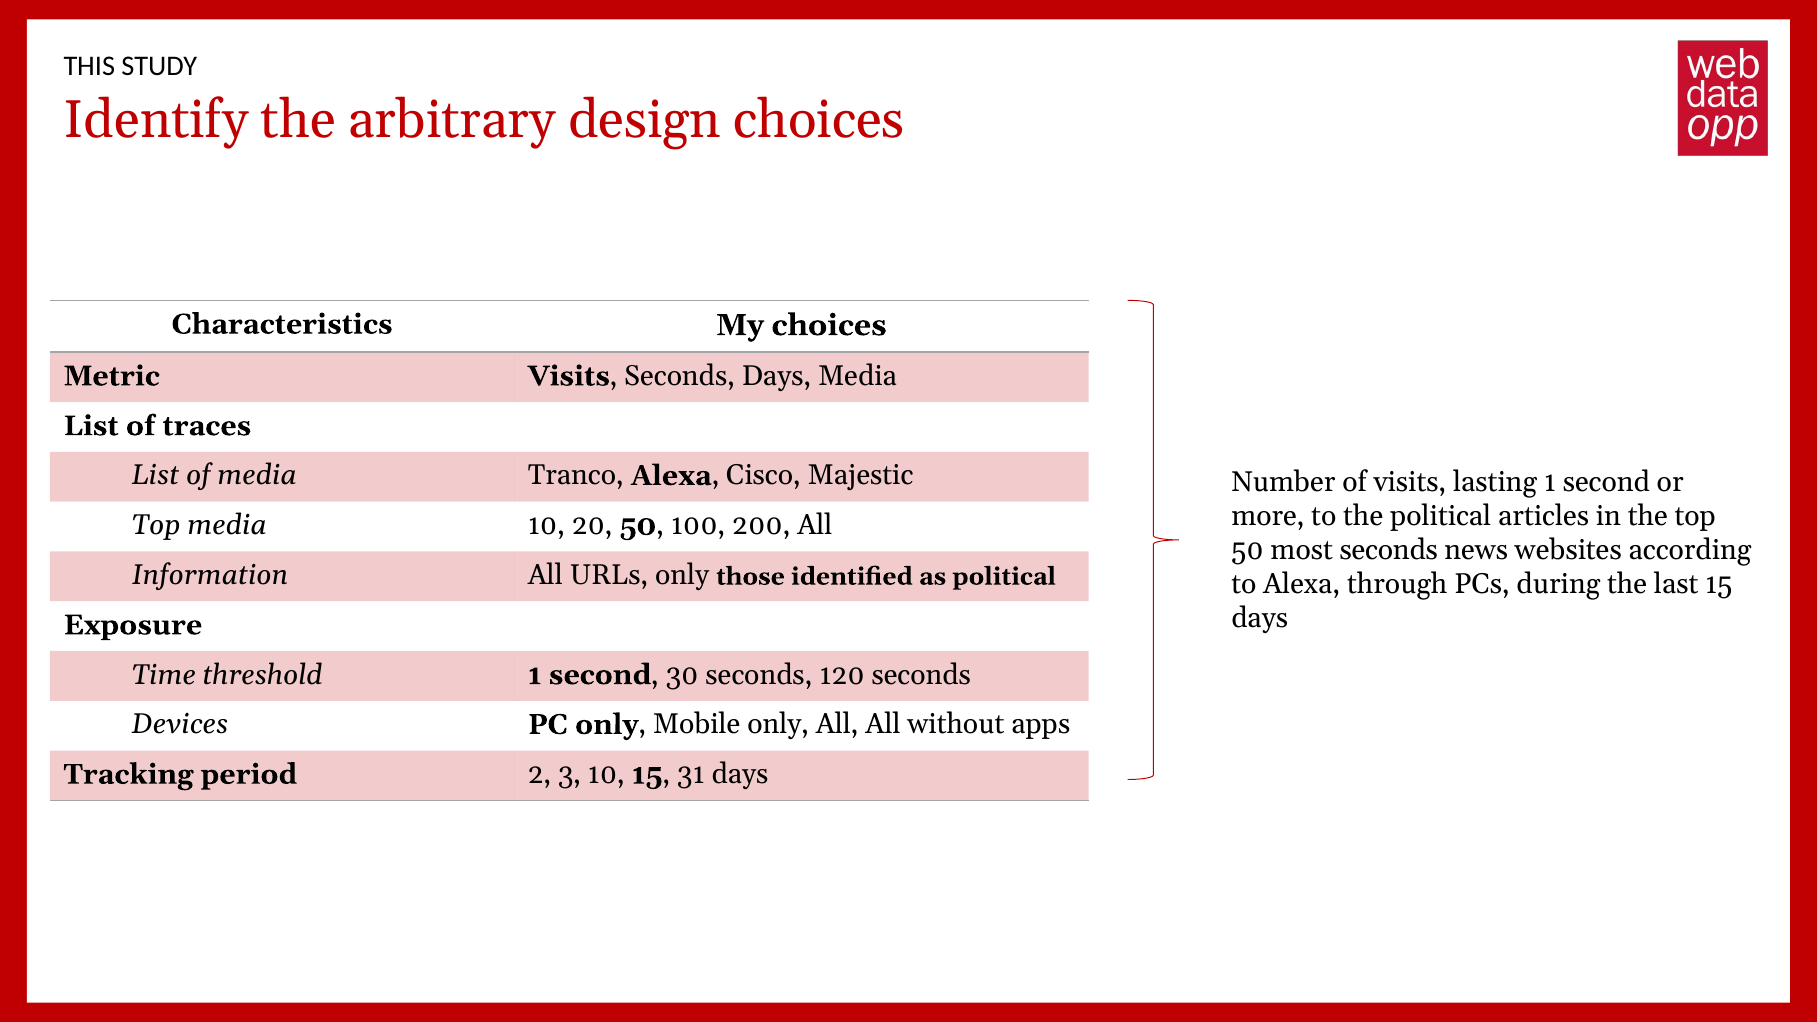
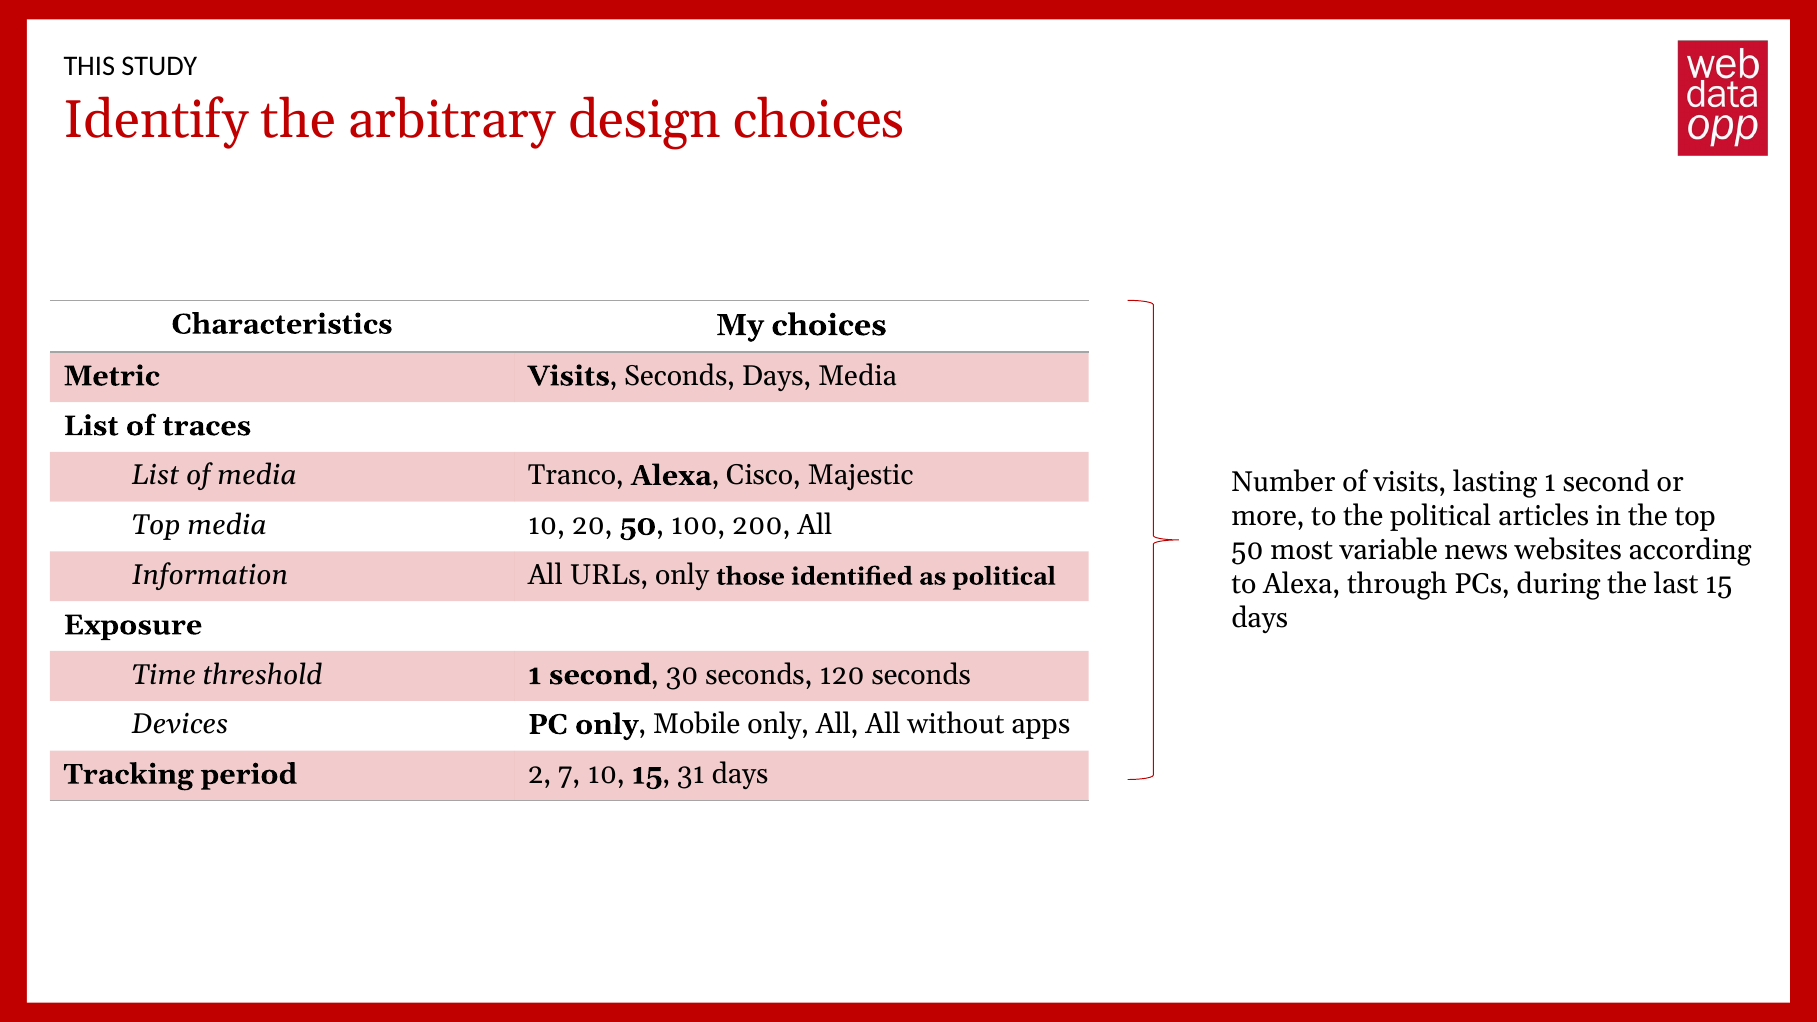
most seconds: seconds -> variable (1389, 550)
3: 3 -> 7 (569, 774)
